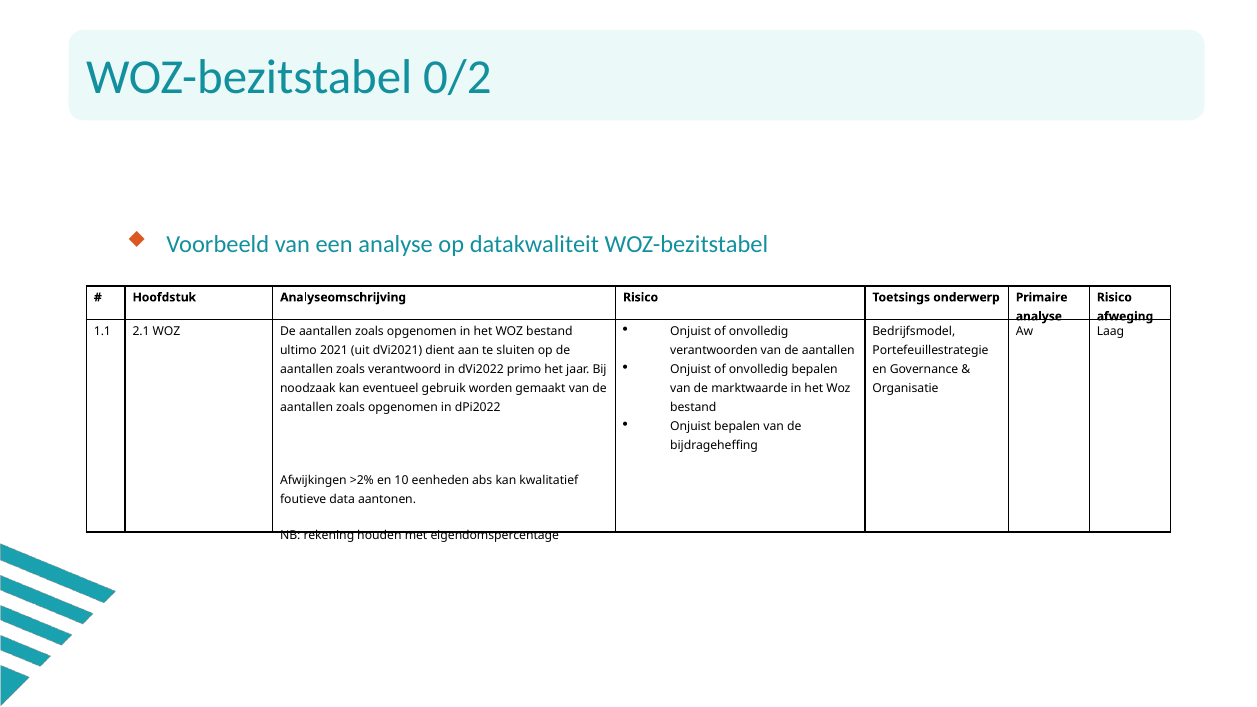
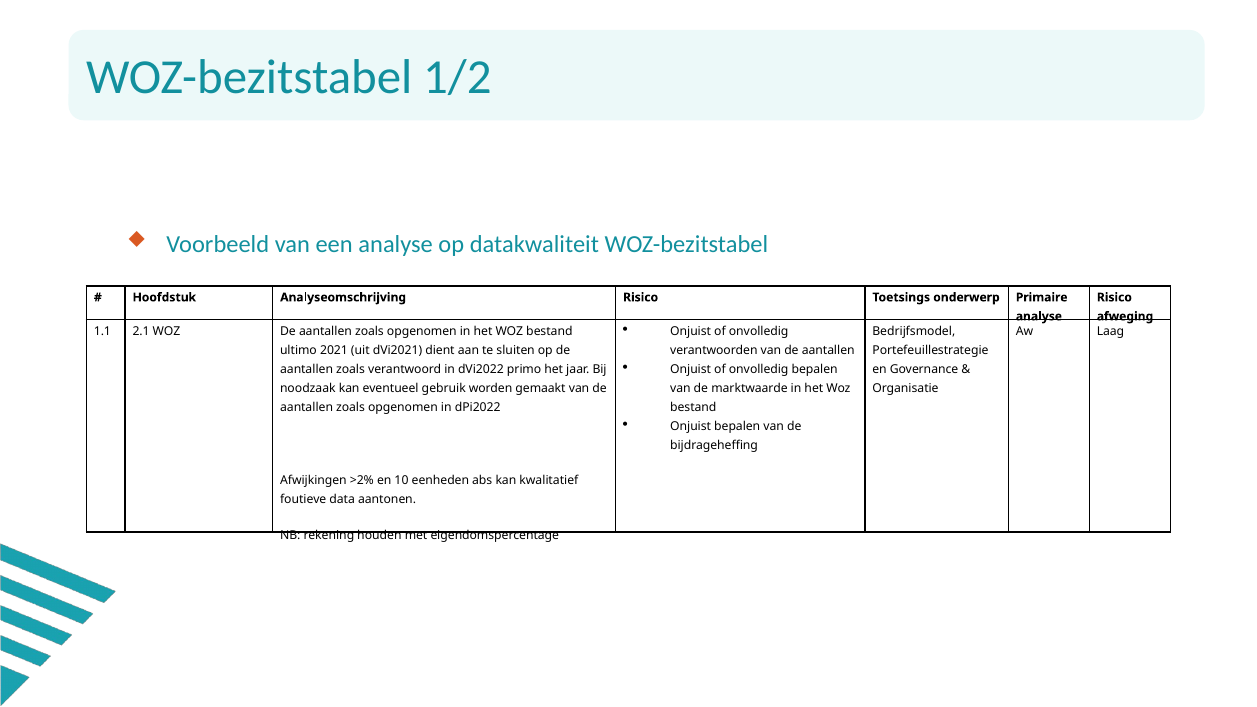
0/2: 0/2 -> 1/2 (457, 77)
